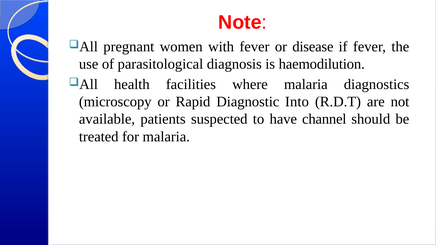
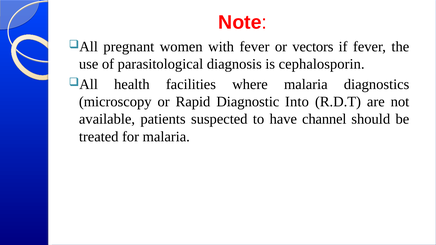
disease: disease -> vectors (313, 47)
haemodilution: haemodilution -> cephalosporin (322, 64)
